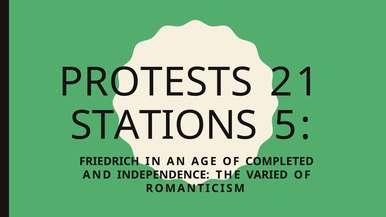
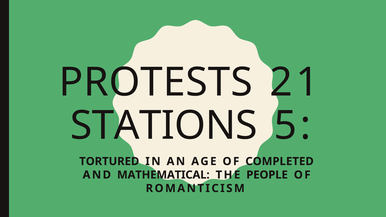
FRIEDRICH: FRIEDRICH -> TORTURED (109, 161)
INDEPENDENCE: INDEPENDENCE -> MATHEMATICAL (163, 175)
VARIED: VARIED -> PEOPLE (267, 175)
